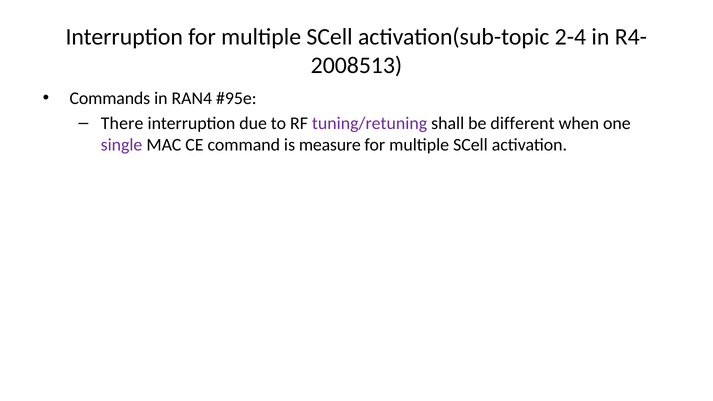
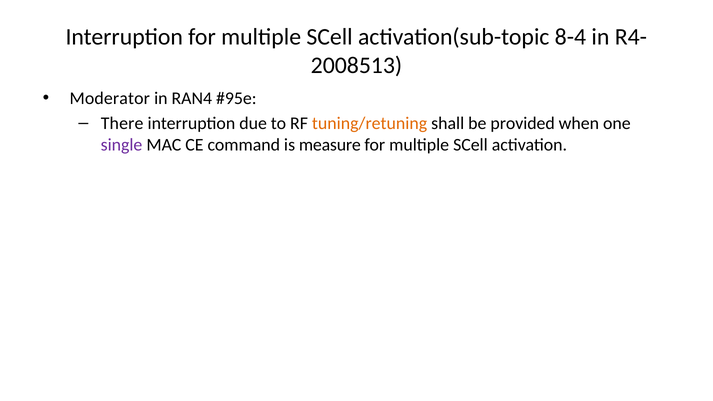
2-4: 2-4 -> 8-4 (570, 37)
Commands: Commands -> Moderator (110, 98)
tuning/retuning colour: purple -> orange (370, 123)
different: different -> provided (523, 123)
